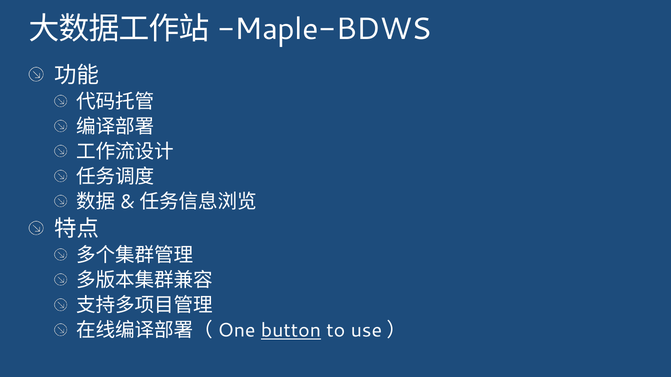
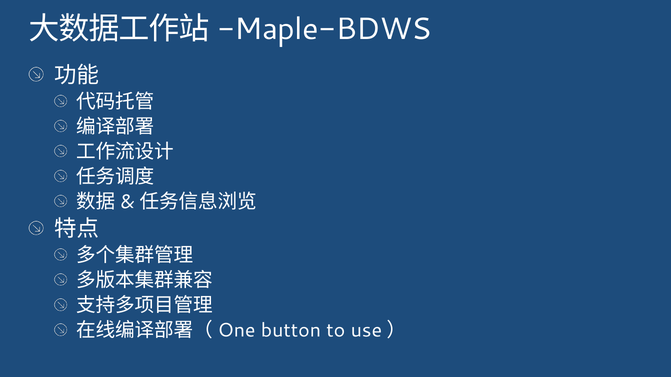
button underline: present -> none (291, 331)
